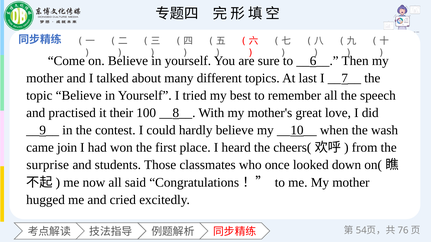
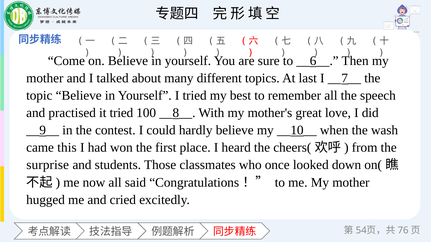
it their: their -> tried (121, 113)
join: join -> this (67, 148)
